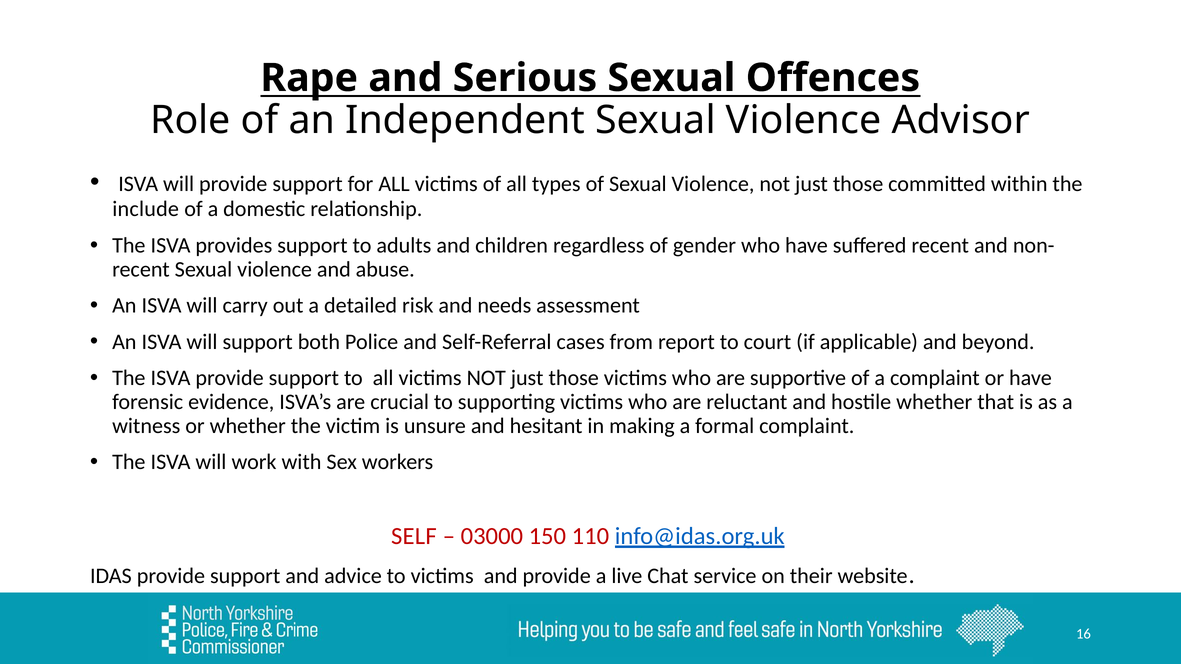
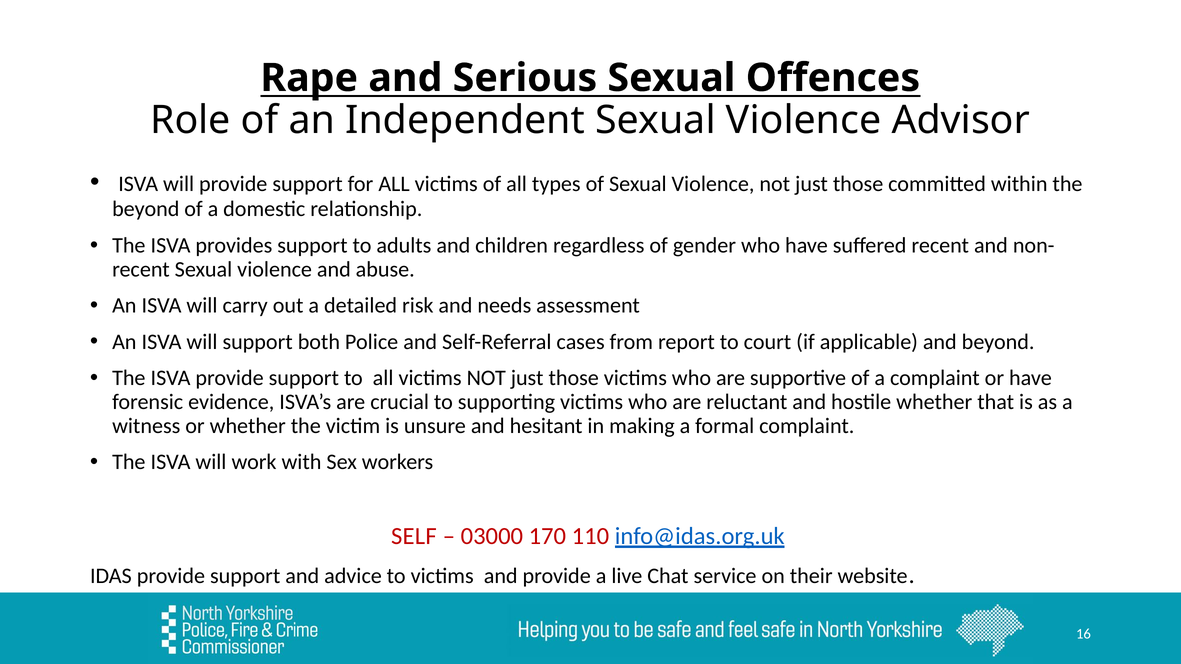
include: include -> beyond (146, 209)
150: 150 -> 170 (547, 536)
